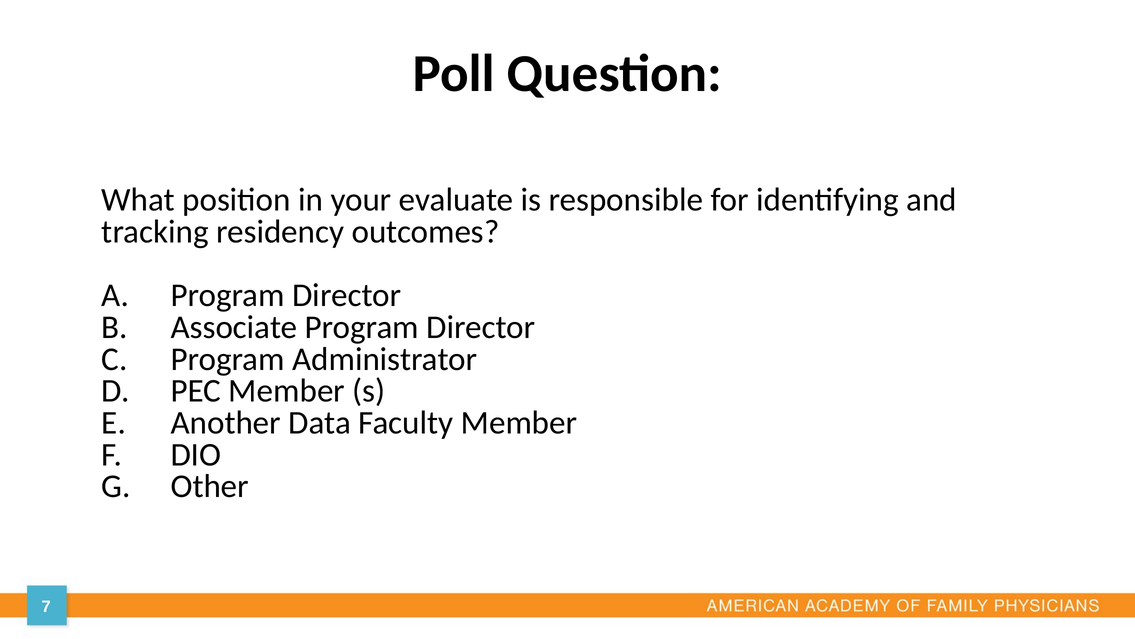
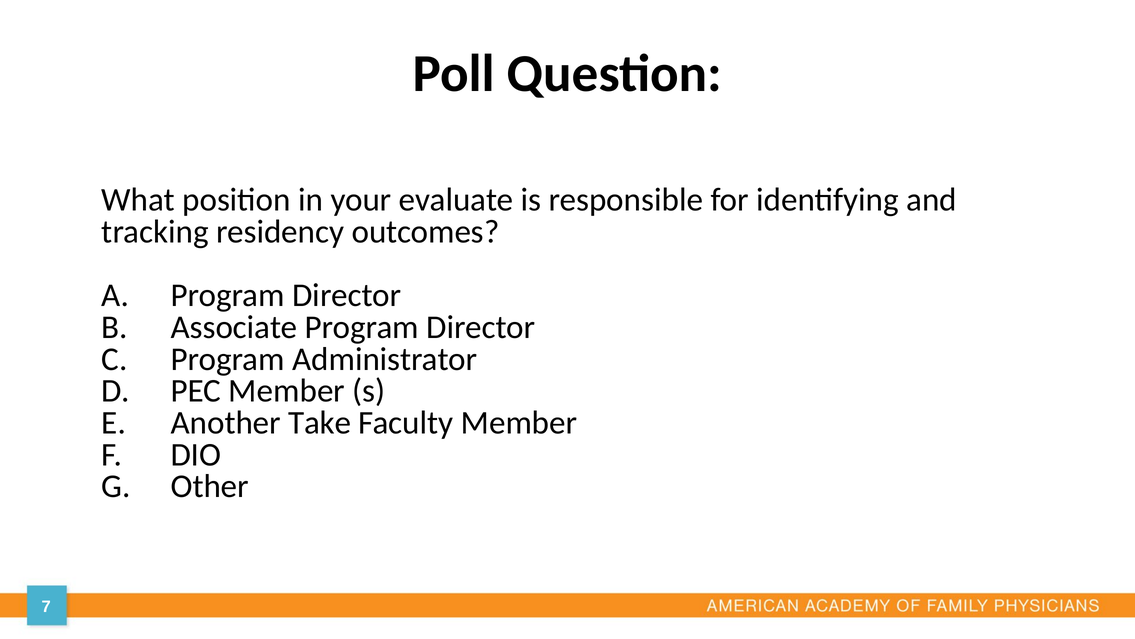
Data: Data -> Take (320, 422)
